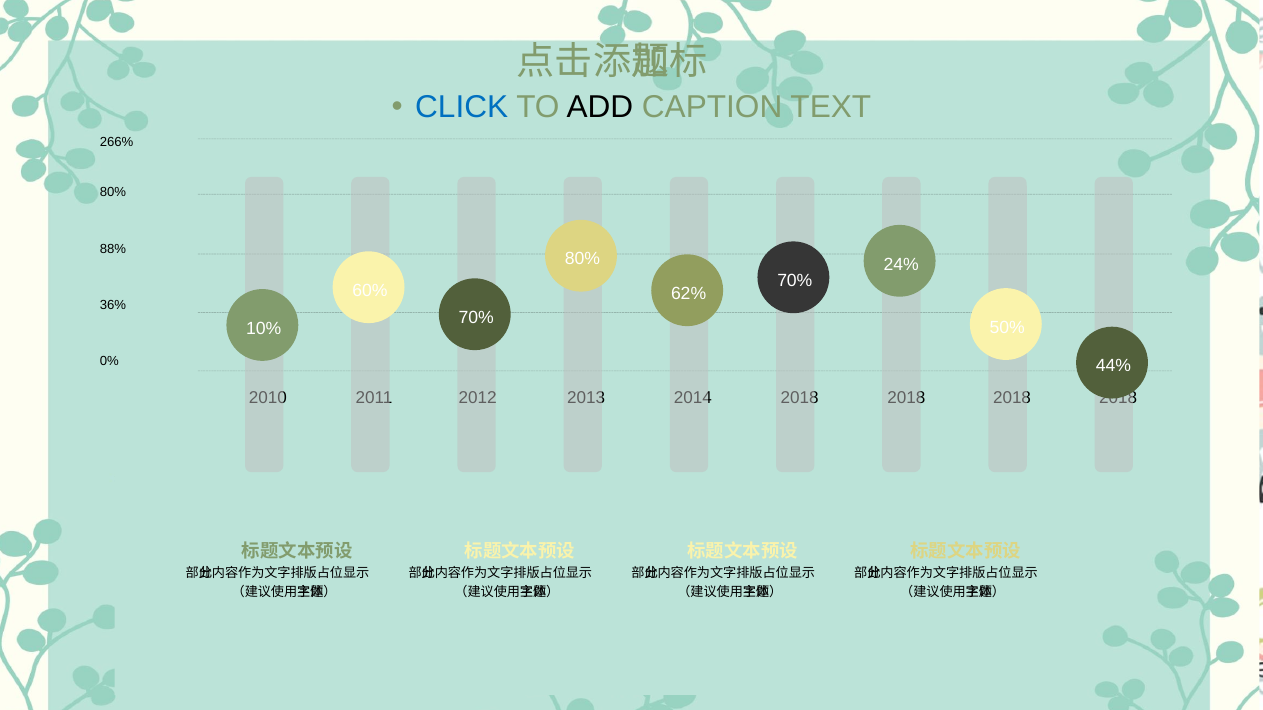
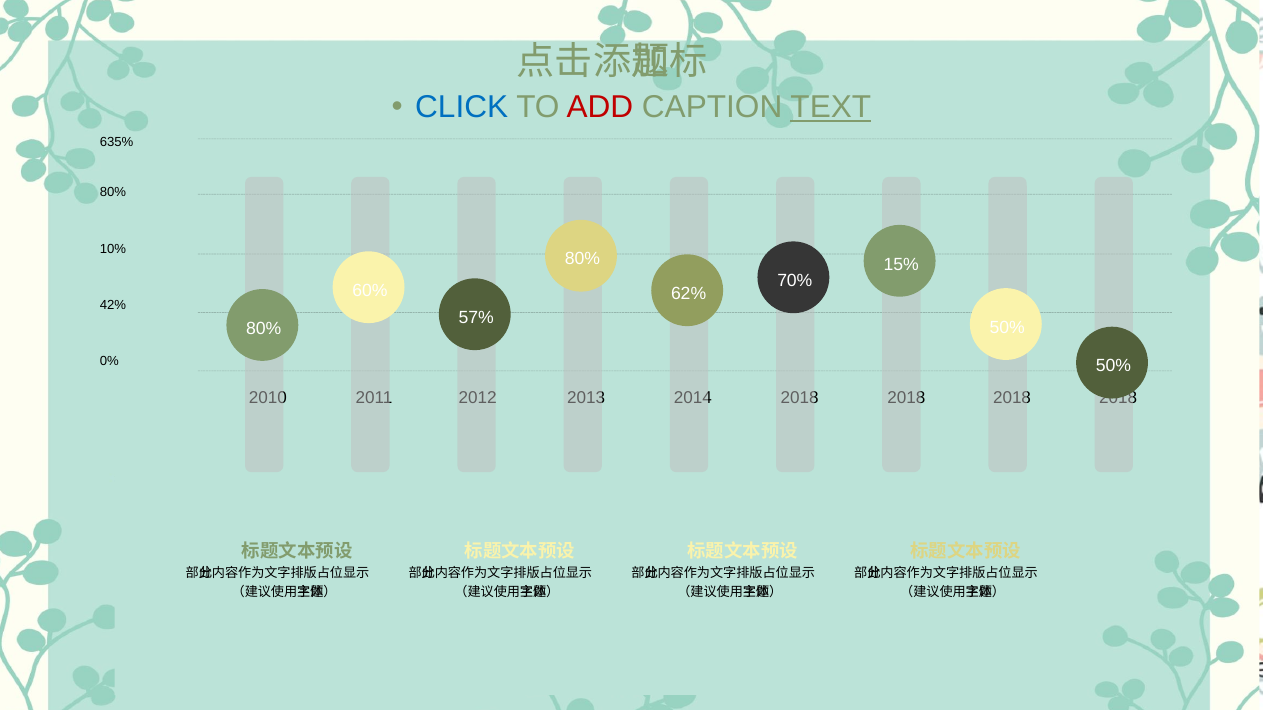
ADD colour: black -> red (600, 107)
TEXT underline: none -> present (831, 107)
266%: 266% -> 635% (117, 142)
88%: 88% -> 10% (113, 250)
24%: 24% -> 15% (901, 264)
36%: 36% -> 42% (113, 305)
70%: 70% -> 57% (476, 318)
10%: 10% -> 80% (264, 329)
44%: 44% -> 50% (1114, 366)
